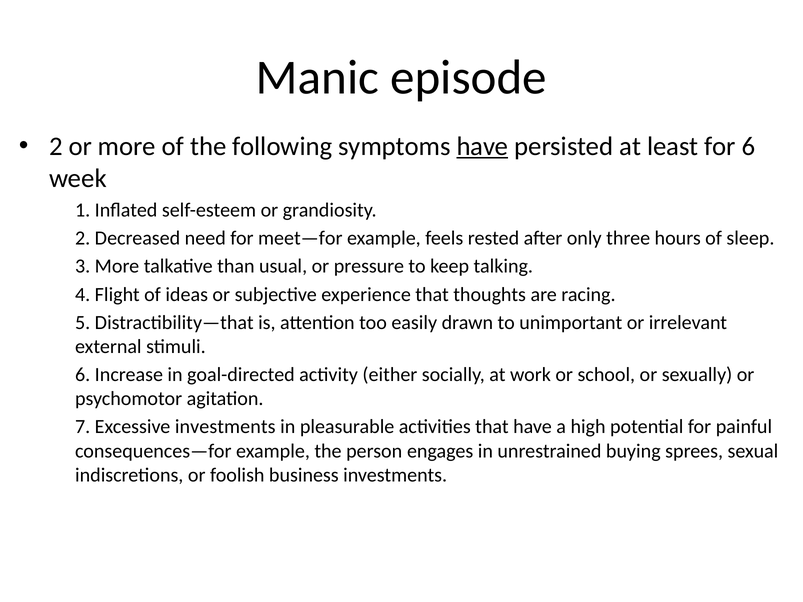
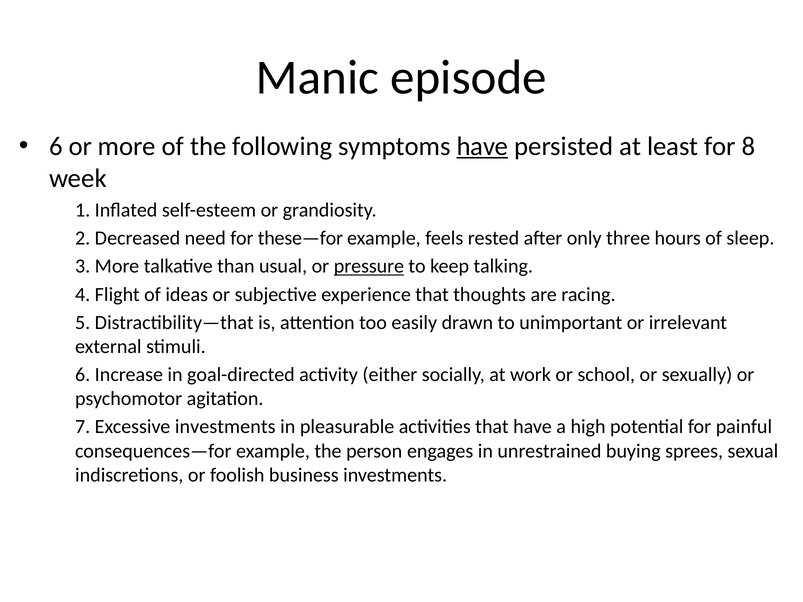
2: 2 -> 6 (56, 146)
for 6: 6 -> 8 (748, 146)
meet—for: meet—for -> these—for (300, 238)
pressure underline: none -> present (369, 266)
